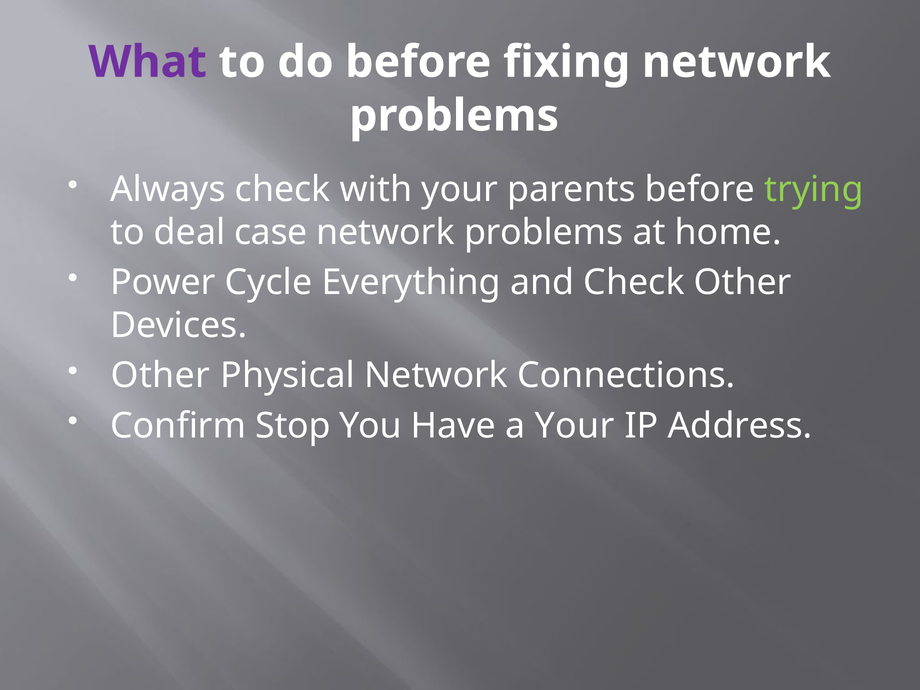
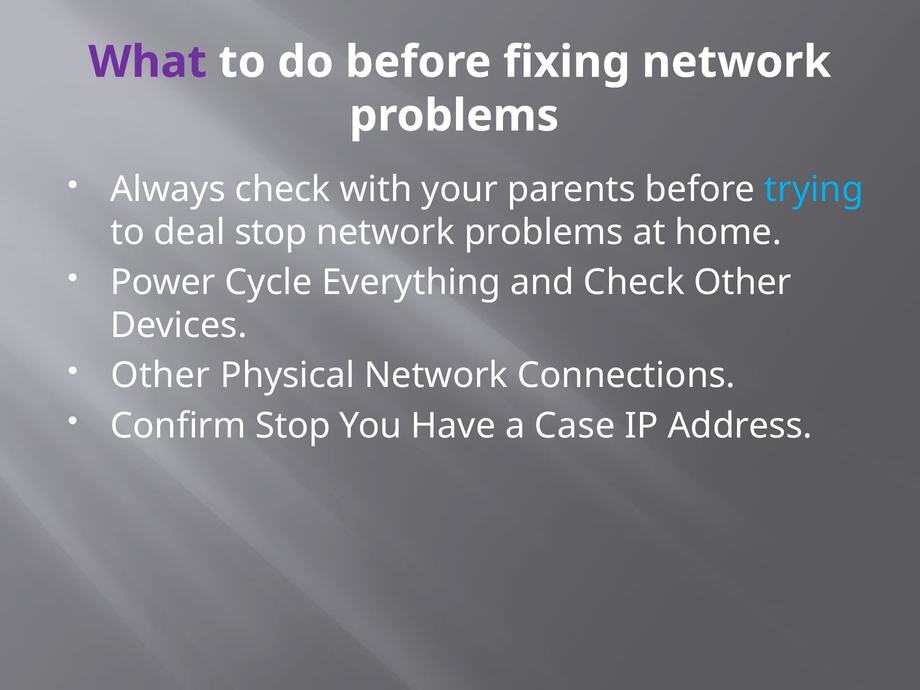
trying colour: light green -> light blue (814, 190)
deal case: case -> stop (271, 232)
a Your: Your -> Case (575, 426)
